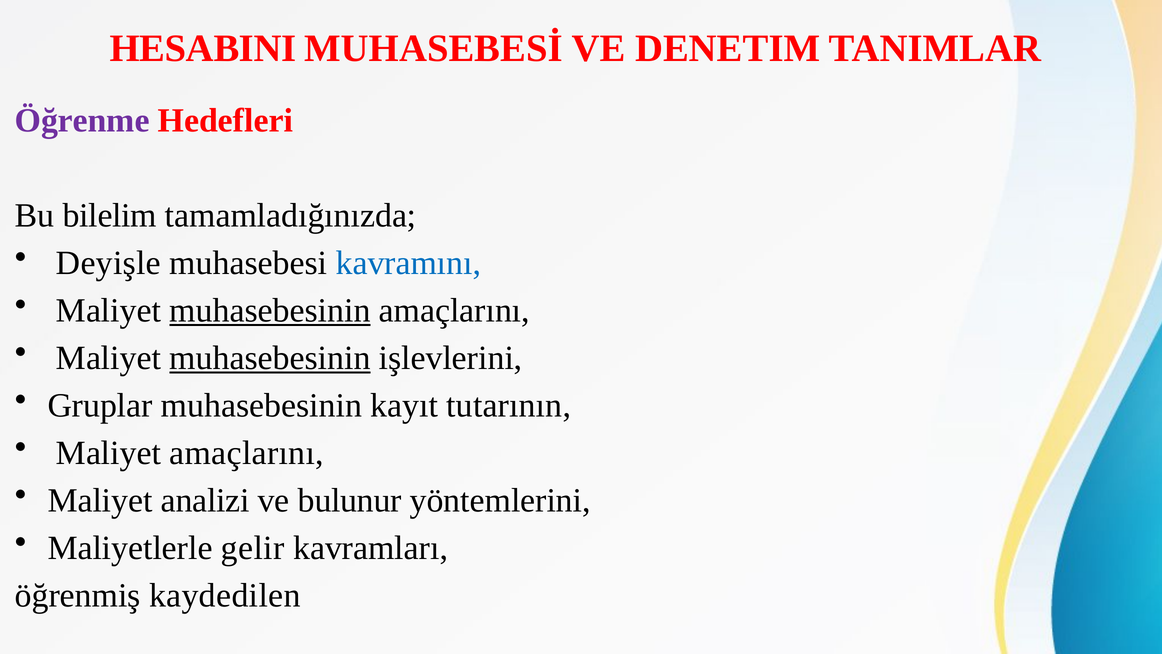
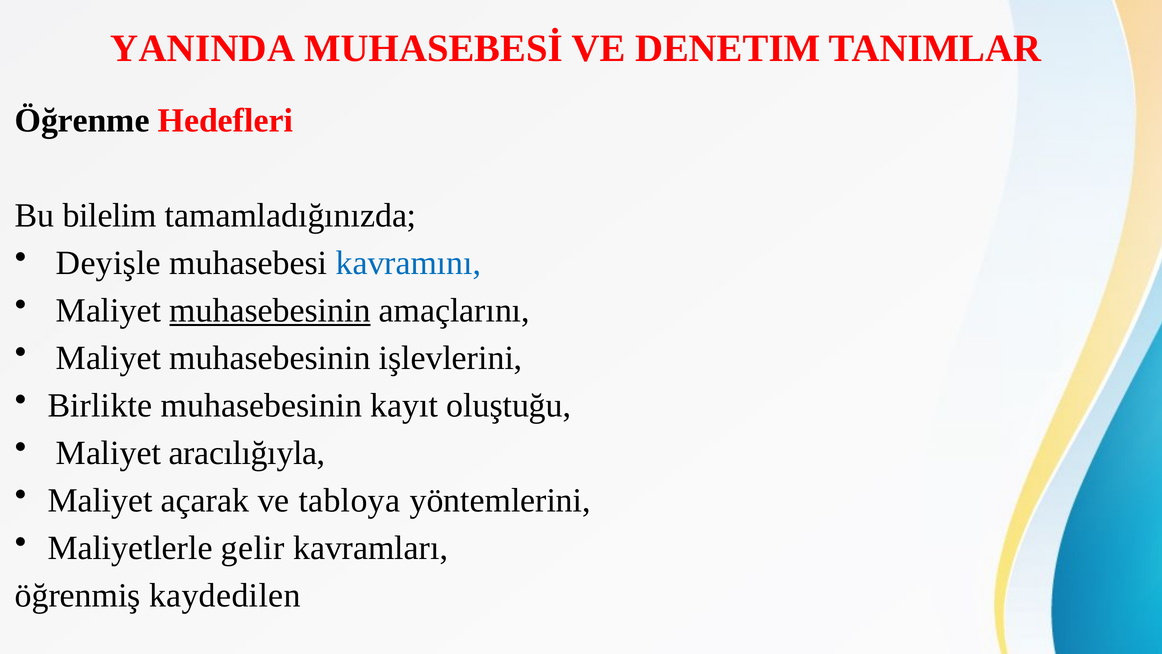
HESABINI: HESABINI -> YANINDA (203, 49)
Öğrenme colour: purple -> black (82, 120)
muhasebesinin underline: present -> none (270, 358)
Gruplar: Gruplar -> Birlikte (100, 405)
tutarının: tutarının -> oluştuğu (509, 405)
Maliyet amaçlarını: amaçlarını -> aracılığıyla (247, 453)
analizi: analizi -> açarak (205, 500)
bulunur: bulunur -> tabloya (349, 500)
